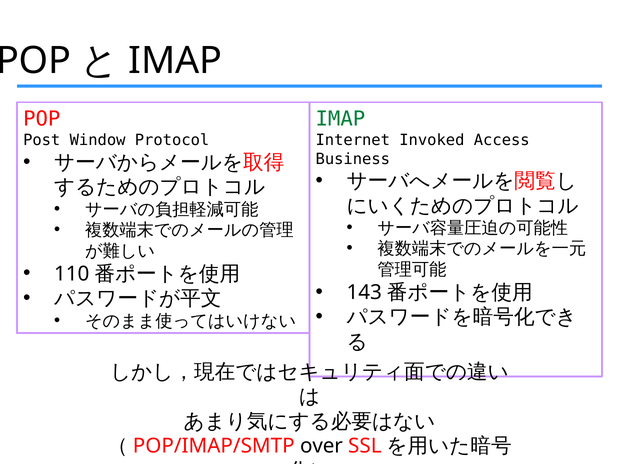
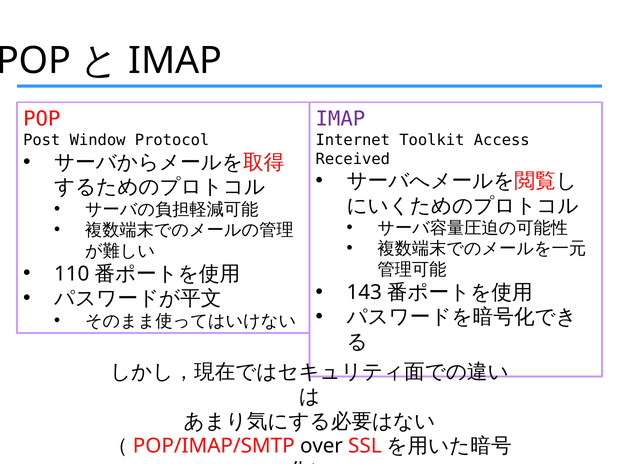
IMAP colour: green -> purple (340, 119)
Invoked: Invoked -> Toolkit (432, 140)
Business: Business -> Received (353, 159)
